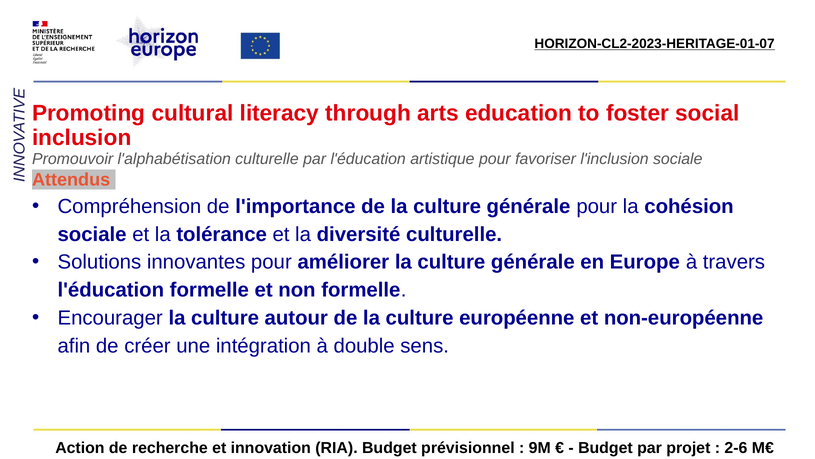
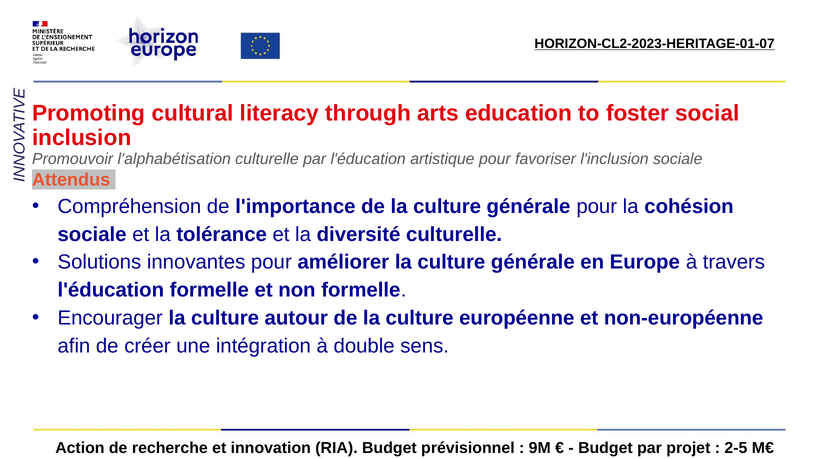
2-6: 2-6 -> 2-5 (736, 447)
